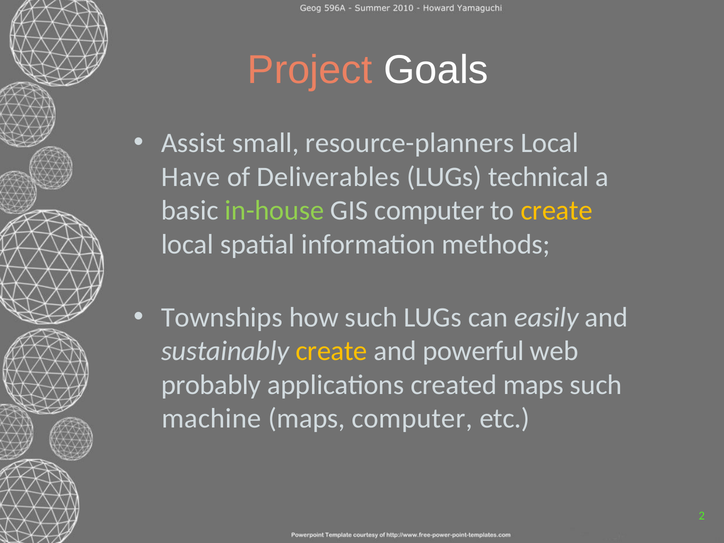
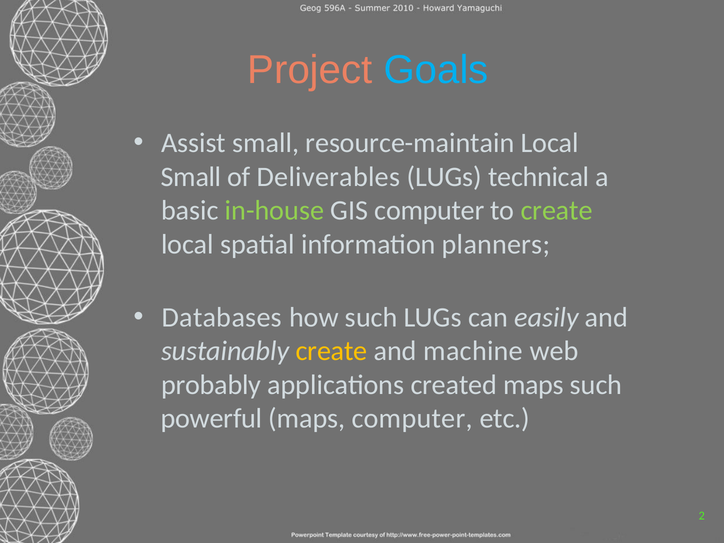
Goals colour: white -> light blue (436, 70)
resource-planners: resource-planners -> resource-maintain (410, 143)
Have: Have -> Small (191, 177)
create colour: yellow -> light green (557, 211)
methods: methods -> planners (496, 244)
Townships: Townships -> Databases (222, 317)
powerful: powerful -> machine (473, 351)
machine: machine -> powerful (212, 418)
